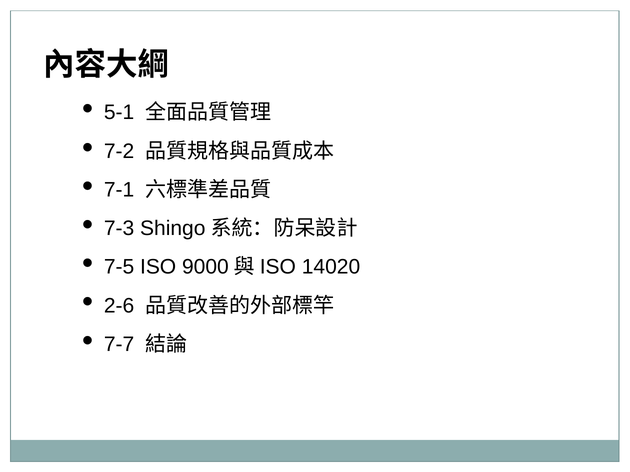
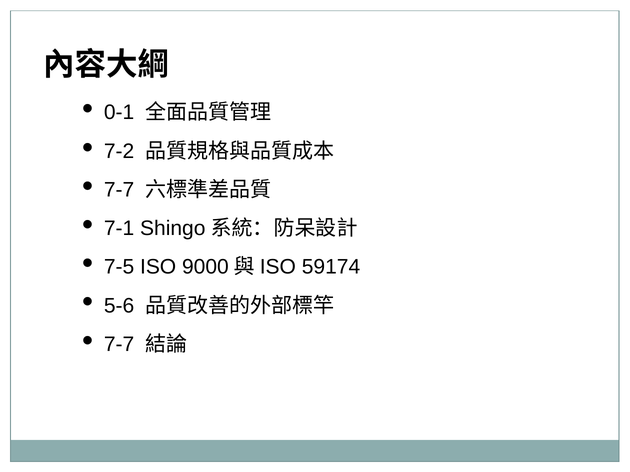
5-1: 5-1 -> 0-1 (119, 113)
7-1: 7-1 -> 7-7 (119, 190)
7-3: 7-3 -> 7-1 (119, 229)
14020: 14020 -> 59174 (331, 267)
2-6: 2-6 -> 5-6 (119, 306)
